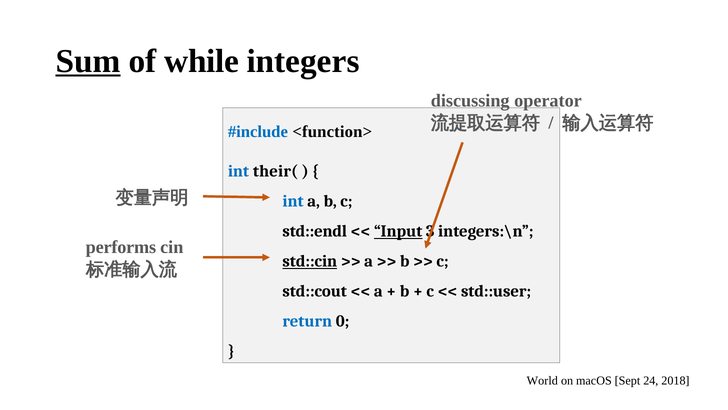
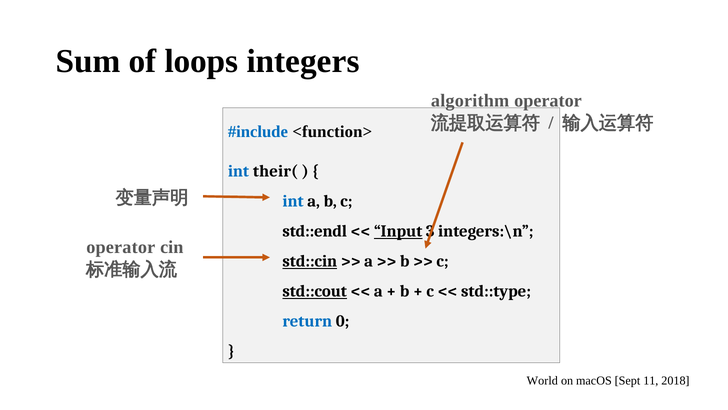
Sum underline: present -> none (88, 61)
while: while -> loops (202, 61)
discussing: discussing -> algorithm (470, 101)
performs: performs -> operator (121, 247)
std::cout underline: none -> present (315, 291)
std::user: std::user -> std::type (496, 291)
24: 24 -> 11 (651, 380)
